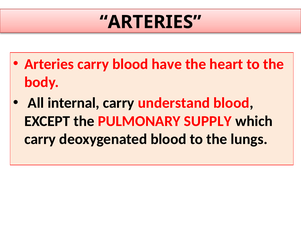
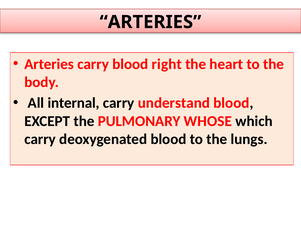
have: have -> right (167, 64)
SUPPLY: SUPPLY -> WHOSE (208, 121)
